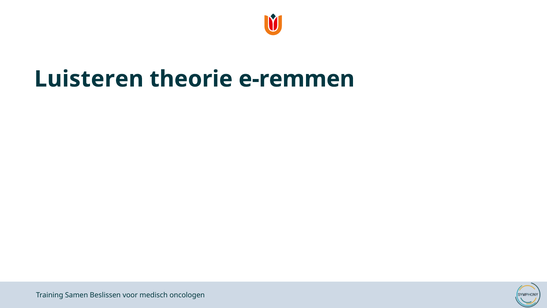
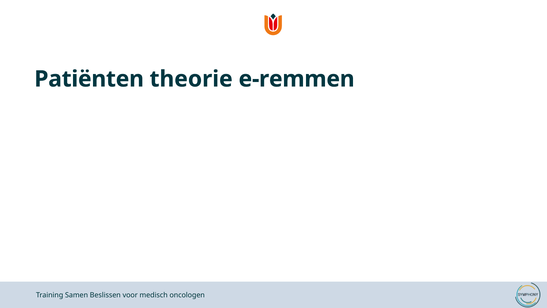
Luisteren: Luisteren -> Patiënten (89, 79)
